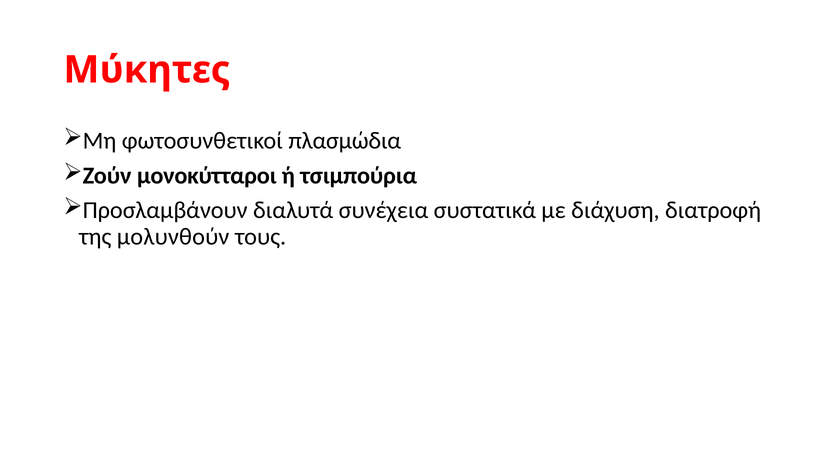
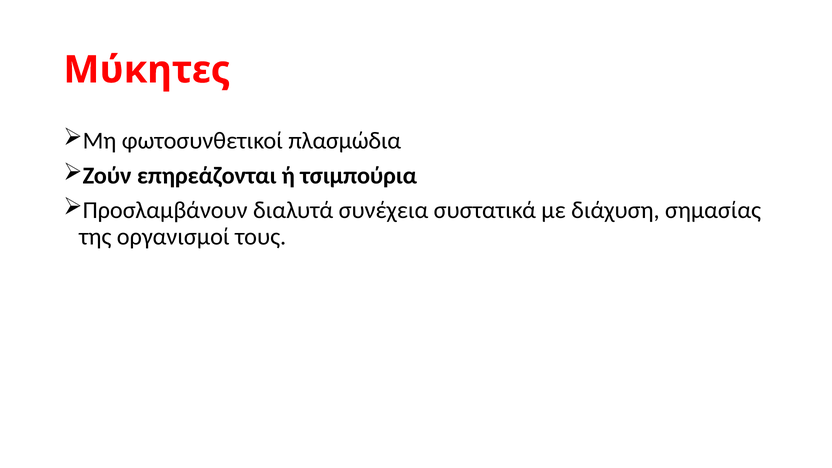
μονοκύτταροι: μονοκύτταροι -> επηρεάζονται (207, 176)
διατροφή: διατροφή -> σημασίας (713, 210)
μολυνθούν: μολυνθούν -> οργανισμοί (173, 237)
